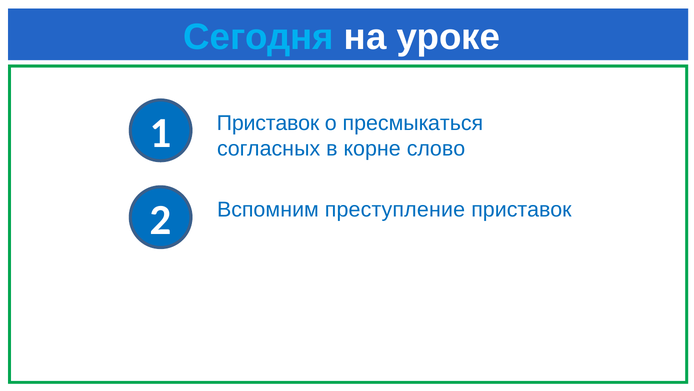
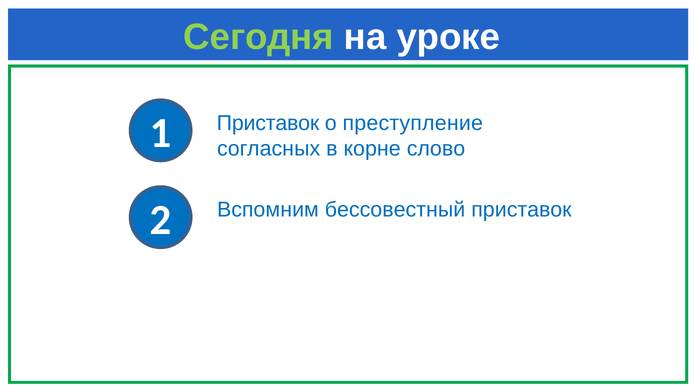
Сегодня colour: light blue -> light green (259, 37)
пресмыкаться: пресмыкаться -> преступление (413, 123)
преступление: преступление -> бессовестный (395, 210)
